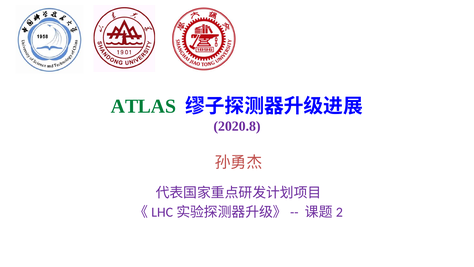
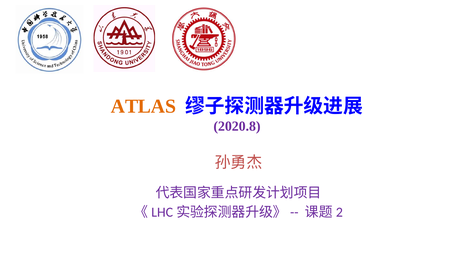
ATLAS colour: green -> orange (143, 106)
